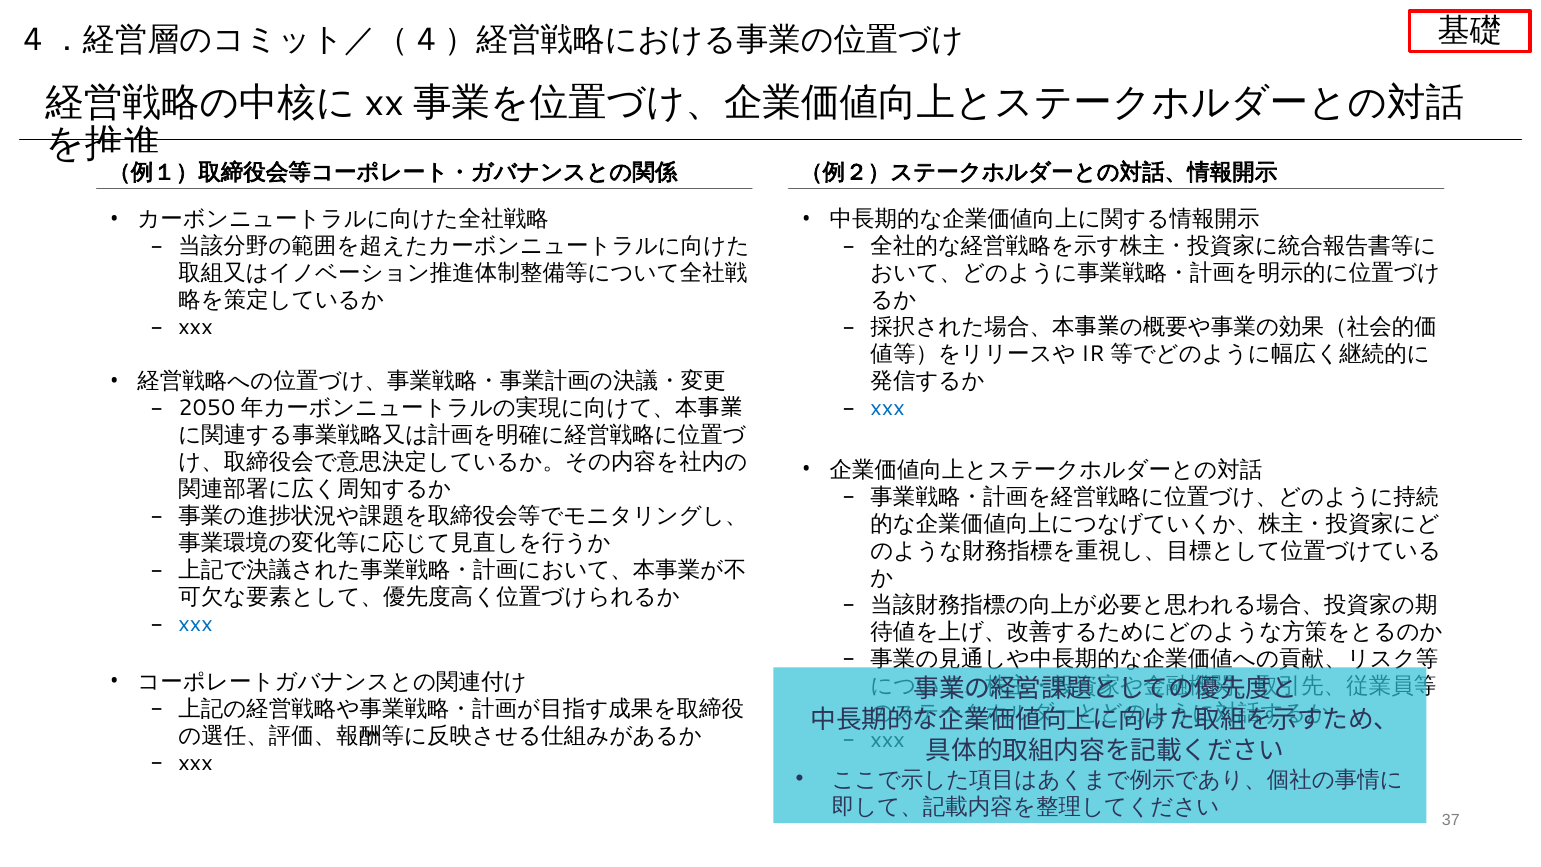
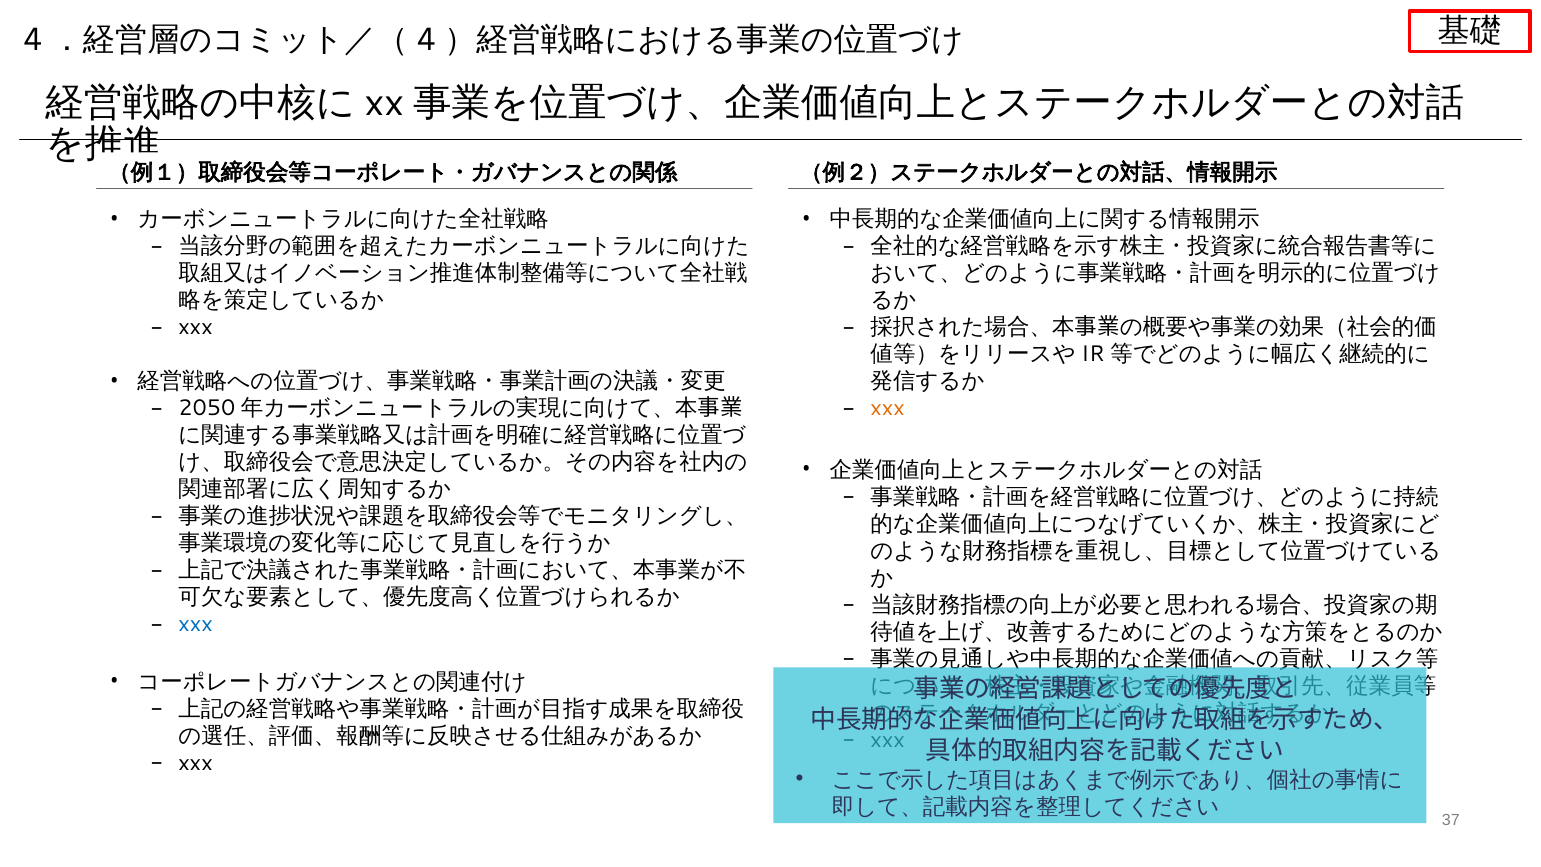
xxx colour: blue -> orange (888, 408)
